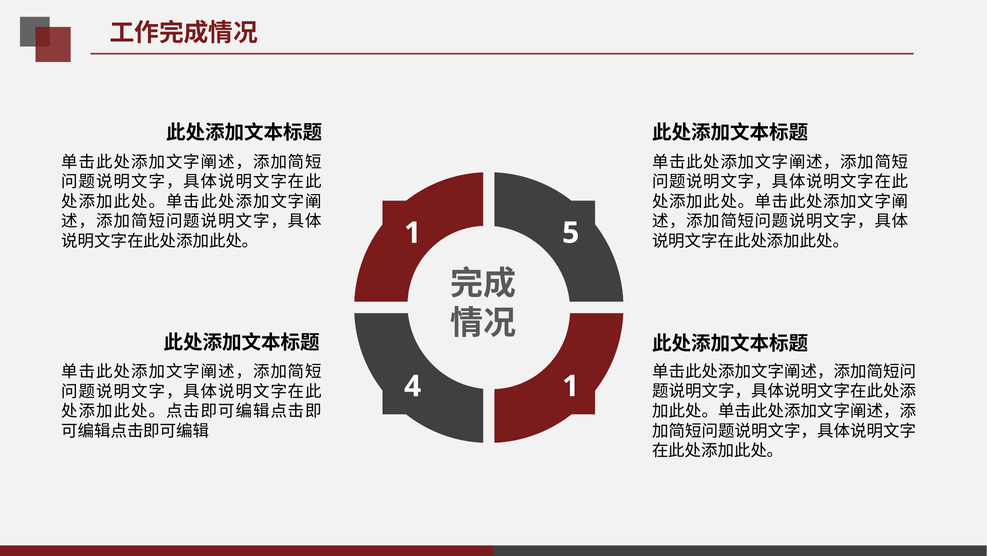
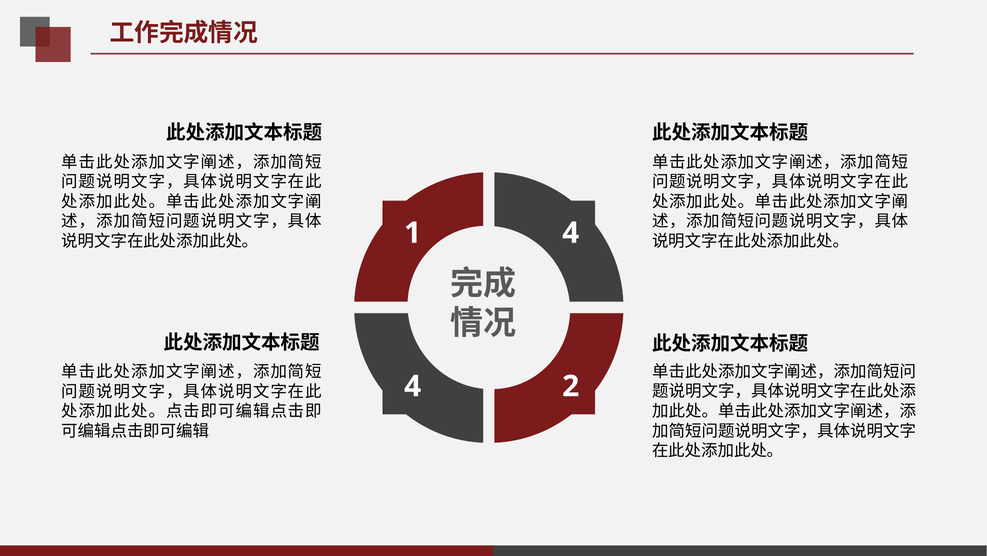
1 5: 5 -> 4 (571, 233)
4 1: 1 -> 2 (571, 387)
